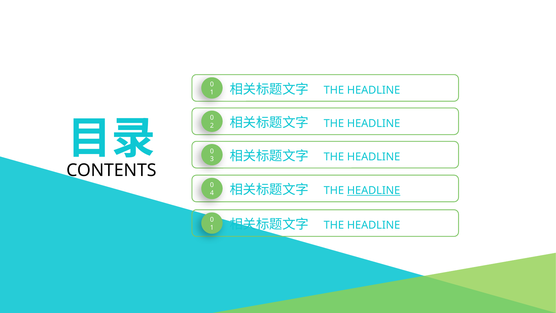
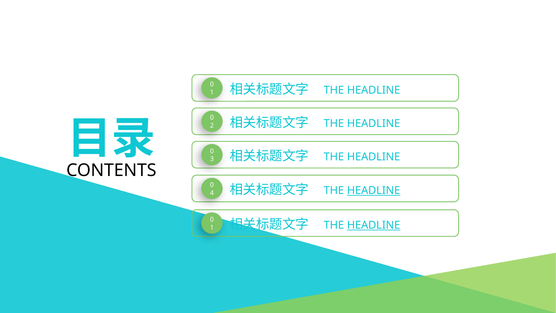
HEADLINE underline: none -> present (374, 225)
